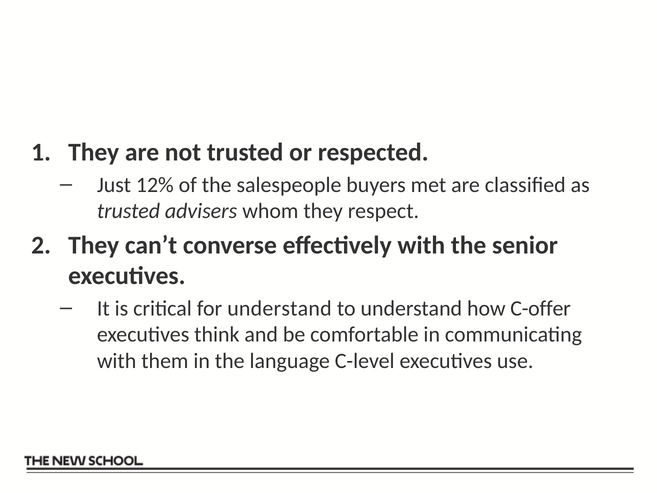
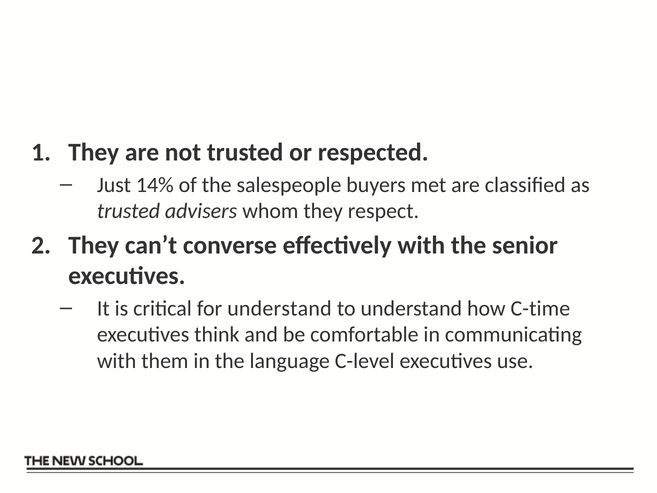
12%: 12% -> 14% (155, 185)
C-offer: C-offer -> C-time (540, 308)
